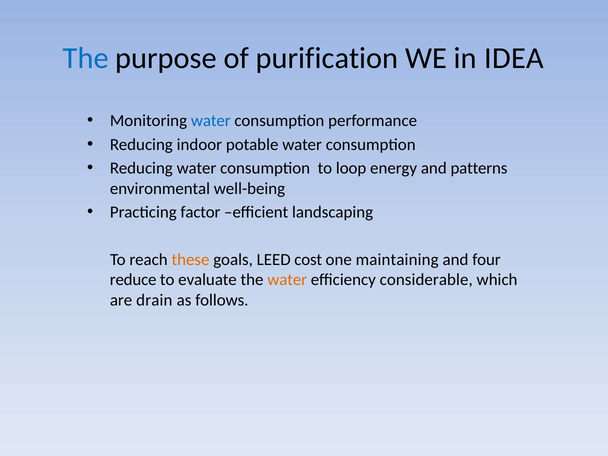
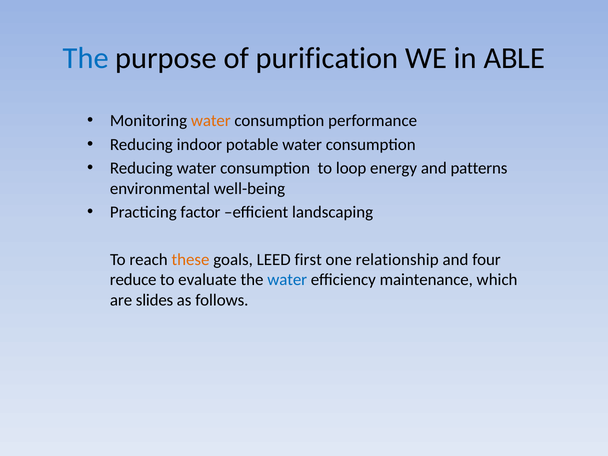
IDEA: IDEA -> ABLE (514, 58)
water colour: blue -> orange (211, 121)
cost: cost -> first (308, 259)
maintaining: maintaining -> relationship (397, 259)
water colour: orange -> blue (287, 280)
considerable: considerable -> maintenance (426, 280)
drain: drain -> slides (155, 300)
